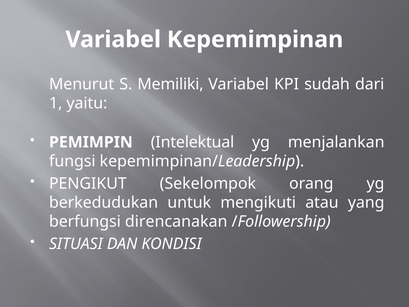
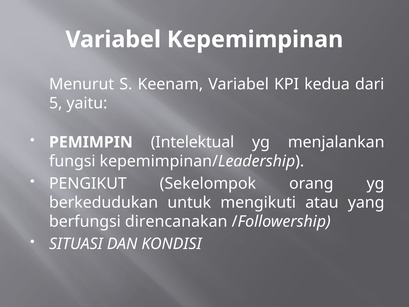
Memiliki: Memiliki -> Keenam (170, 84)
sudah: sudah -> kedua (327, 84)
1: 1 -> 5 (56, 103)
